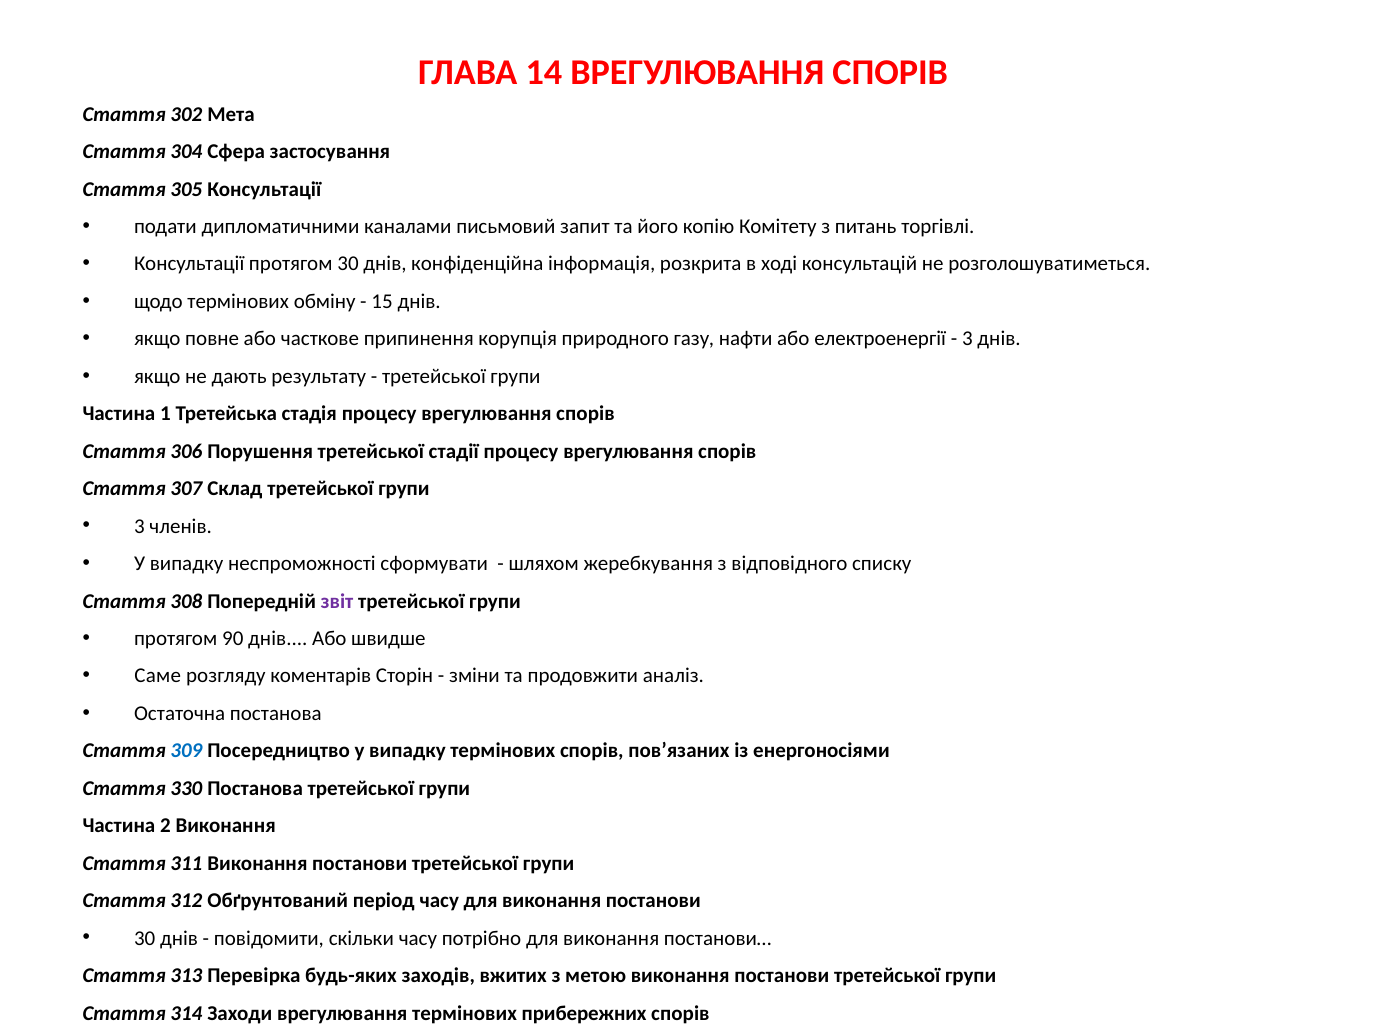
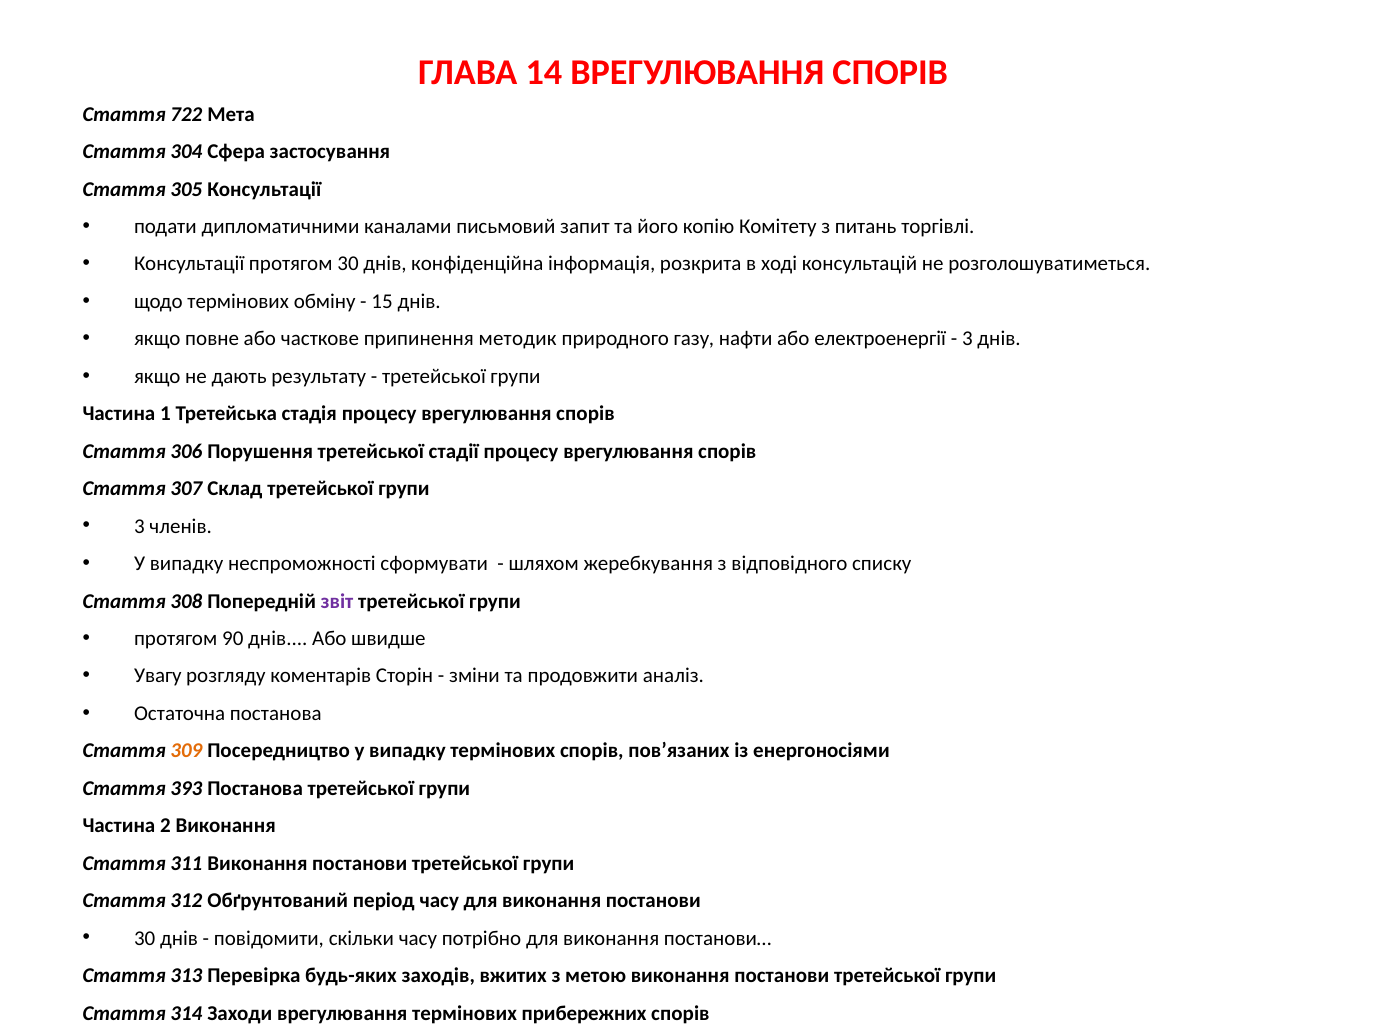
302: 302 -> 722 (186, 114)
корупція: корупція -> методик (518, 339)
Саме: Саме -> Увагу (158, 676)
309 colour: blue -> orange (186, 751)
330: 330 -> 393 (186, 789)
